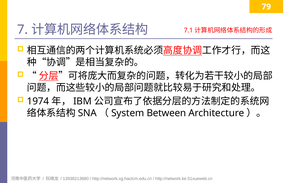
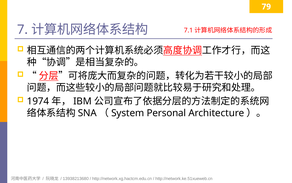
Between: Between -> Personal (166, 113)
